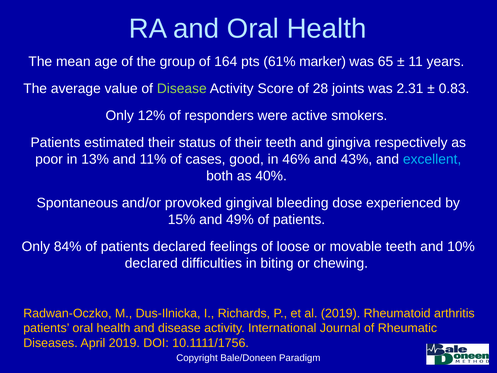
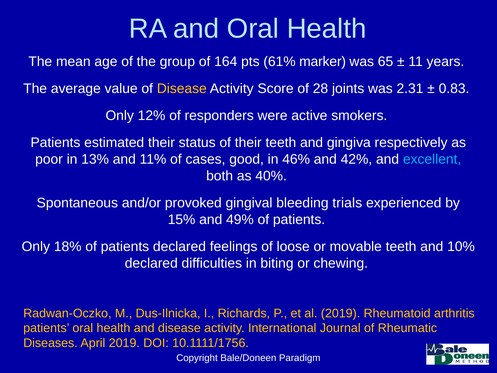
Disease colour: light green -> yellow (182, 88)
43%: 43% -> 42% (356, 159)
dose: dose -> trials (347, 203)
84%: 84% -> 18% (68, 246)
